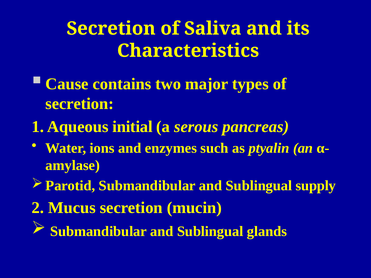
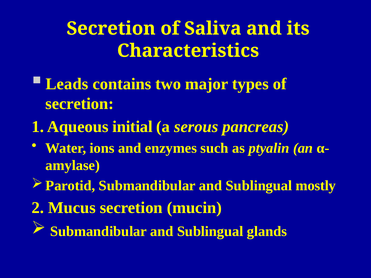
Cause: Cause -> Leads (67, 84)
supply: supply -> mostly (316, 186)
